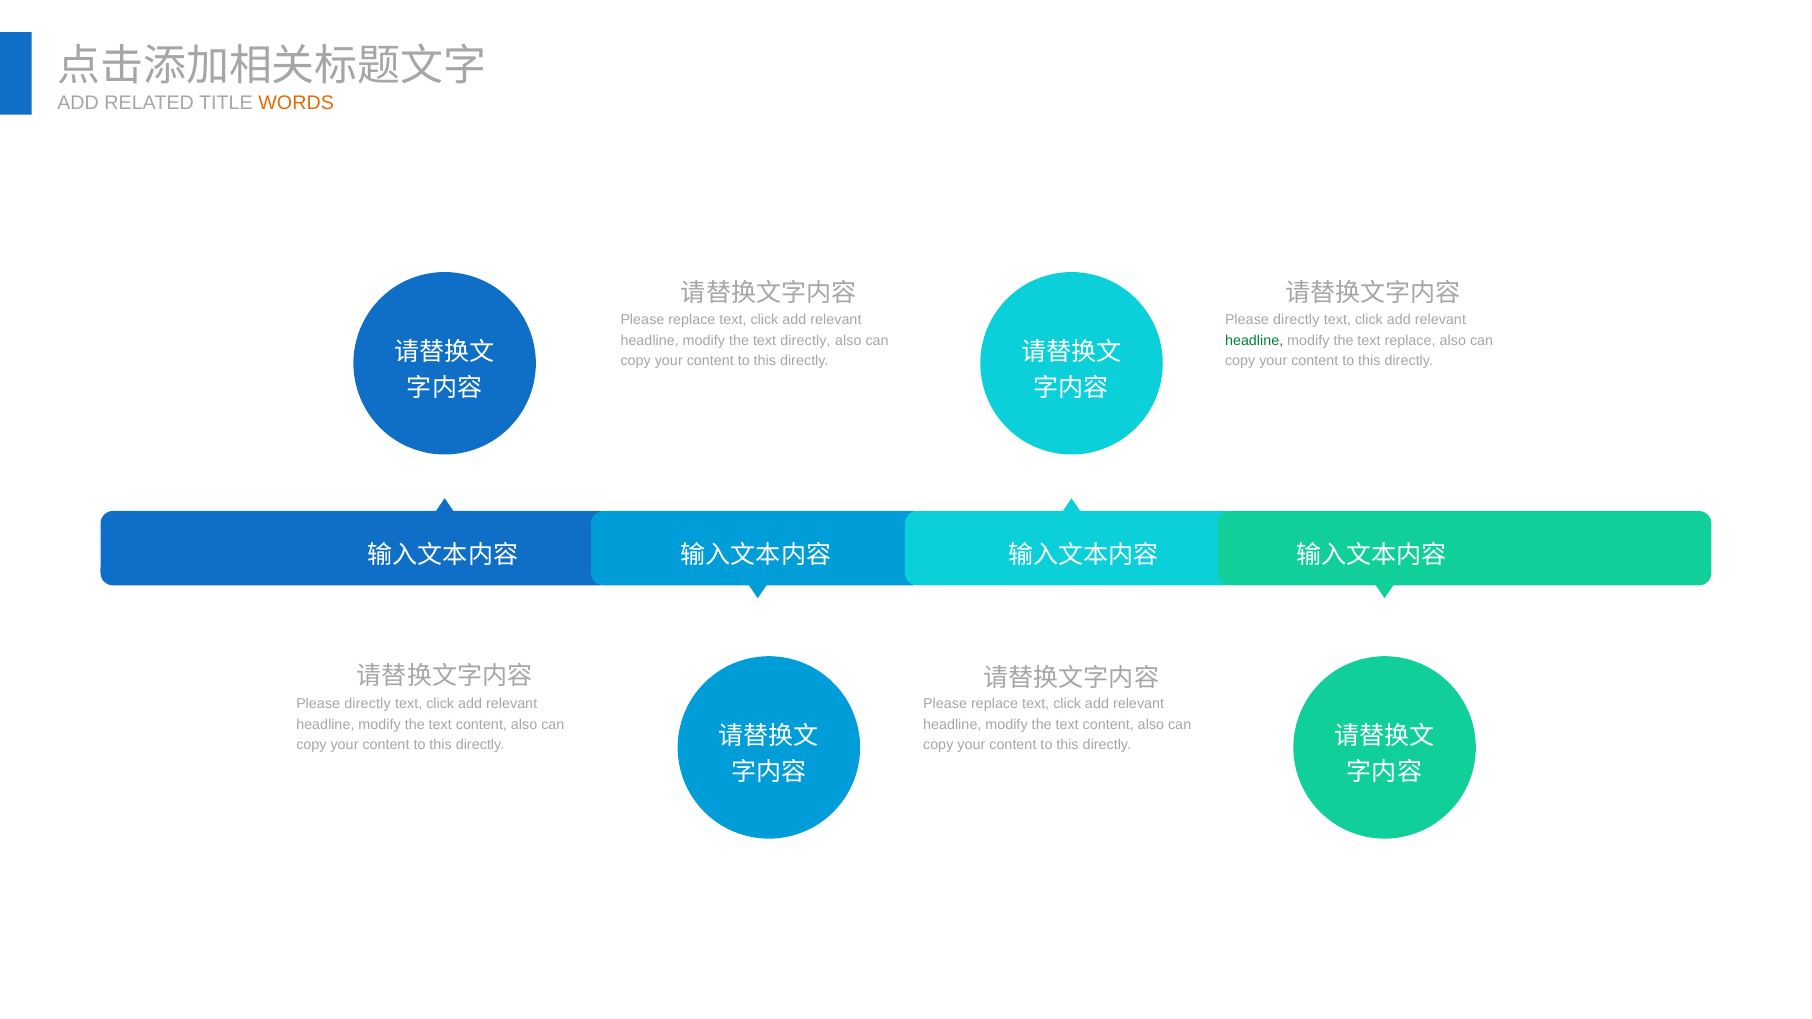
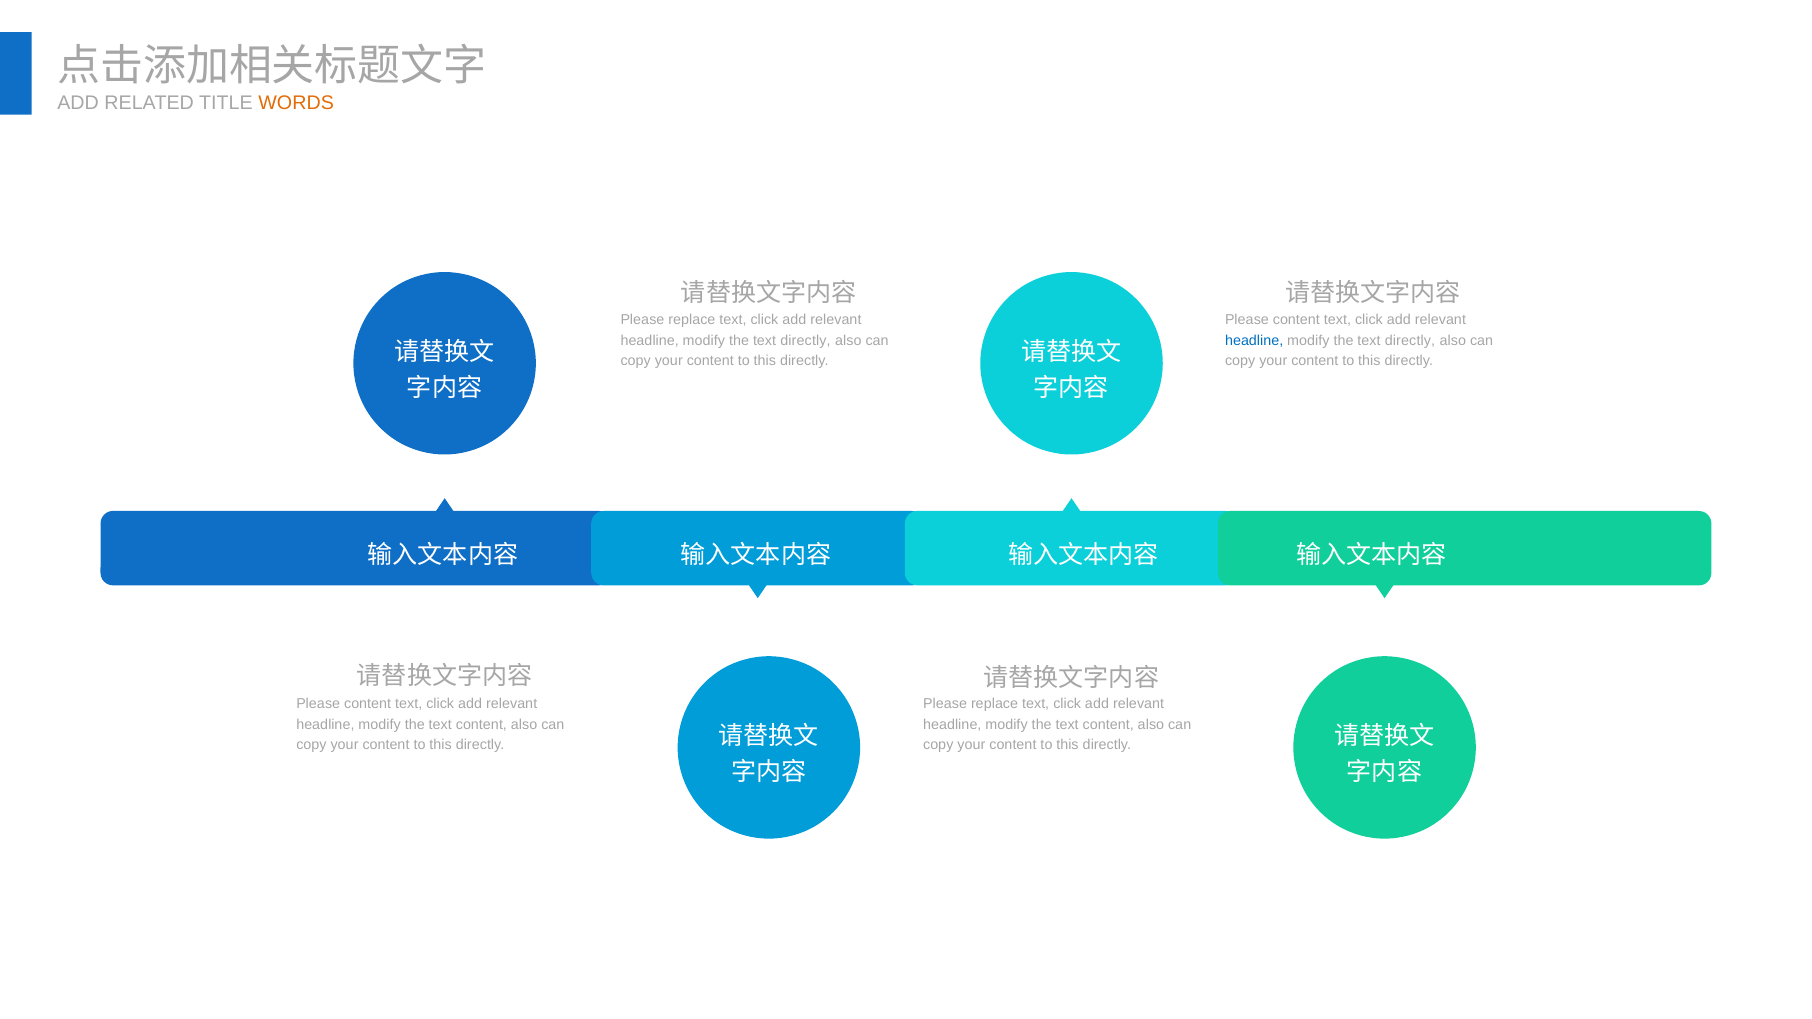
directly: directly -> content (1296, 320)
headline colour: green -> blue (1254, 340)
replace: replace -> directly (1410, 340)
directly: directly -> content (368, 704)
